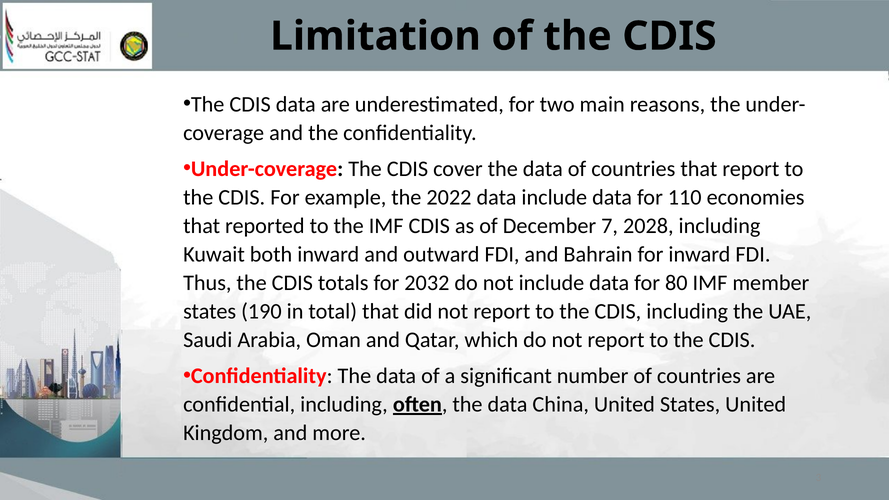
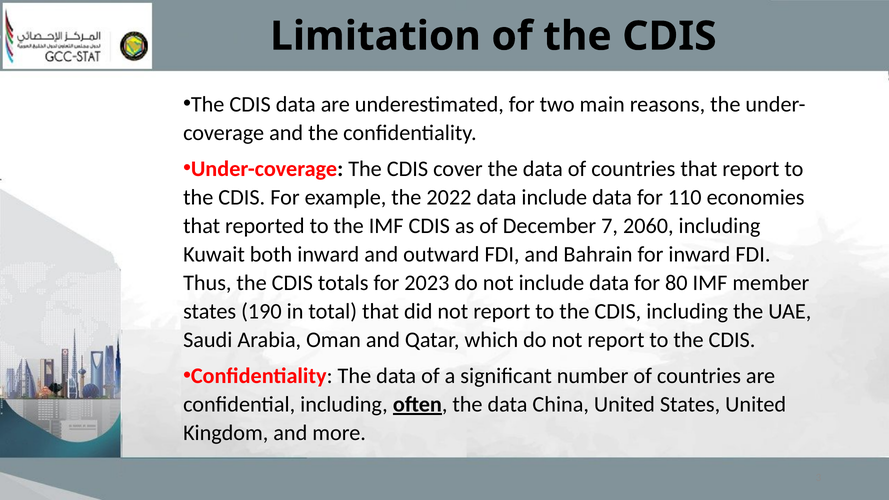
2028: 2028 -> 2060 (648, 226)
2032: 2032 -> 2023 (427, 283)
